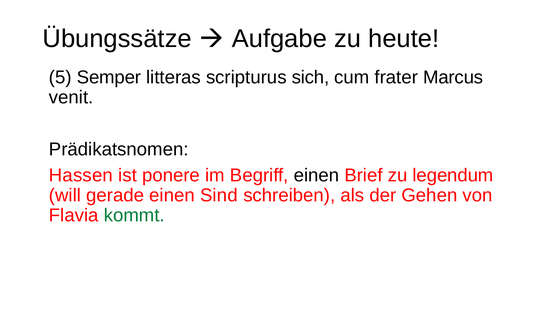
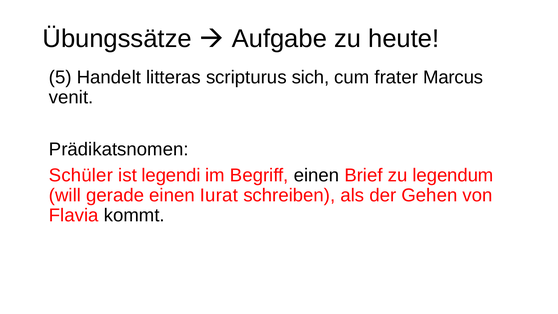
Semper: Semper -> Handelt (109, 77)
Hassen: Hassen -> Schüler (81, 175)
ponere: ponere -> legendi (171, 175)
Sind: Sind -> Iurat (219, 195)
kommt colour: green -> black (134, 215)
